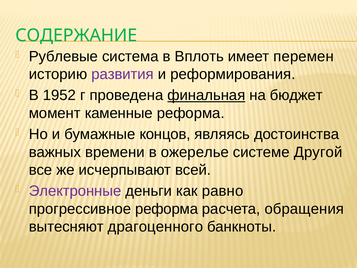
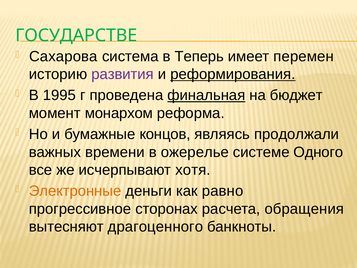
СОДЕРЖАНИЕ: СОДЕРЖАНИЕ -> ГОСУДАРСТВЕ (76, 35)
Рублевые: Рублевые -> Сахарова (63, 56)
Вплоть: Вплоть -> Теперь (199, 56)
реформирования underline: none -> present (233, 74)
1952: 1952 -> 1995 (59, 95)
каменные: каменные -> монархом (119, 113)
достоинства: достоинства -> продолжали (297, 134)
Другой: Другой -> Одного (318, 152)
всей: всей -> хотя (193, 170)
Электронные colour: purple -> orange (75, 191)
прогрессивное реформа: реформа -> сторонах (167, 209)
